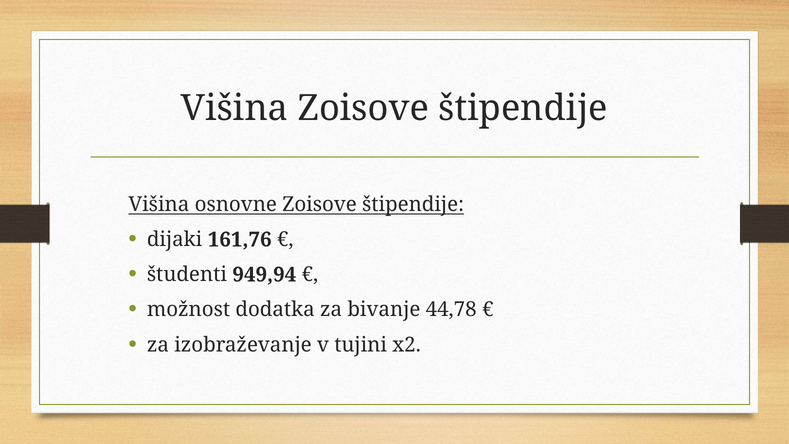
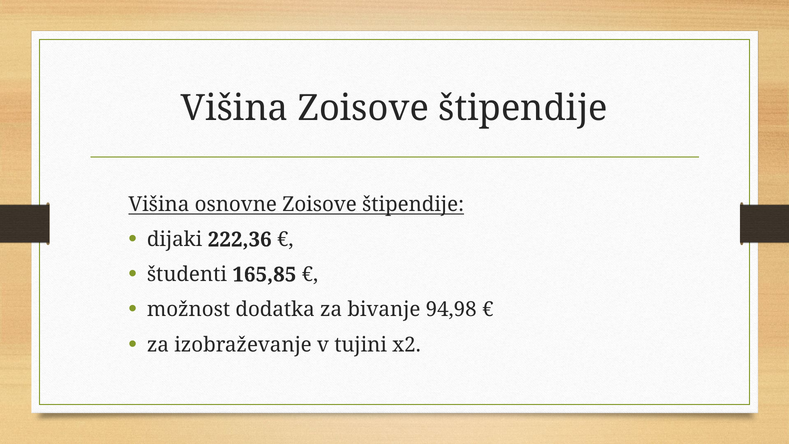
161,76: 161,76 -> 222,36 (240, 240)
949,94: 949,94 -> 165,85 (264, 275)
44,78: 44,78 -> 94,98 (451, 310)
